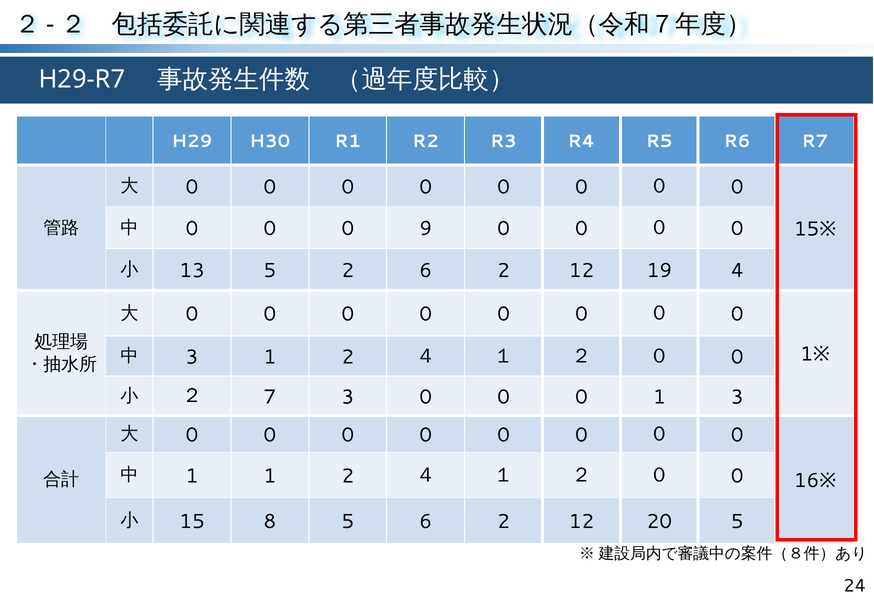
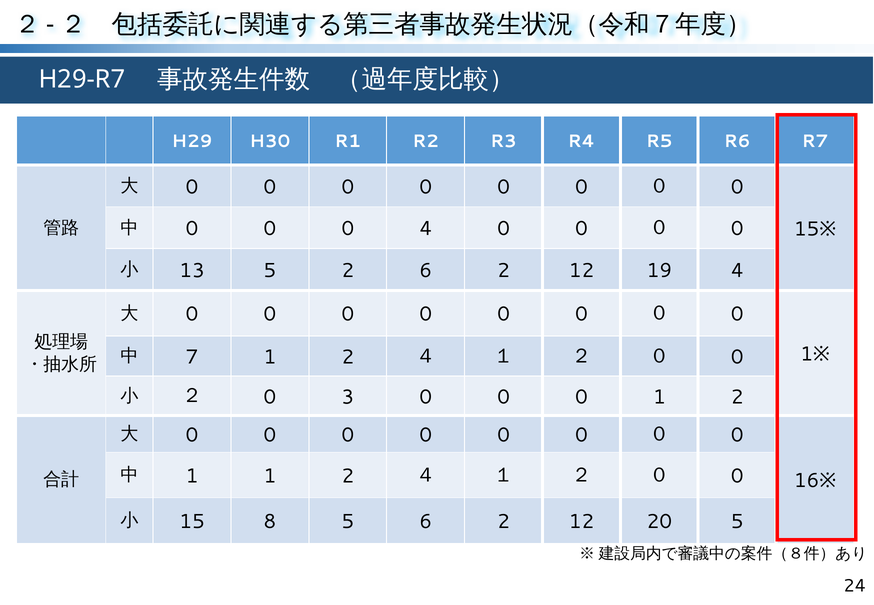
0 9: 9 -> 4 (426, 229)
3: 3 -> 7 (192, 357)
２ 7: 7 -> 0 (270, 397)
0 1 3: 3 -> 2 (737, 397)
